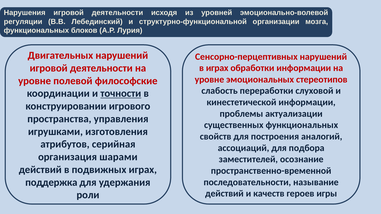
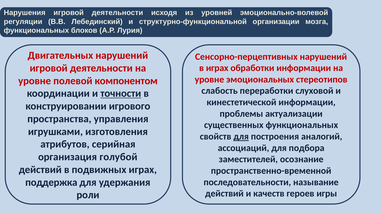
философские: философские -> компонентом (126, 81)
для underline: none -> present (241, 137)
шарами: шарами -> голубой (118, 157)
